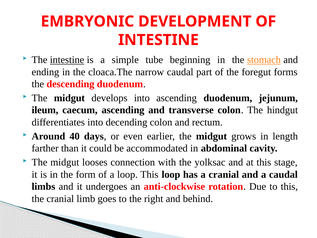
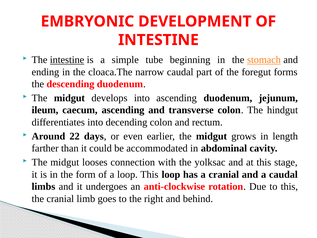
40: 40 -> 22 (75, 136)
